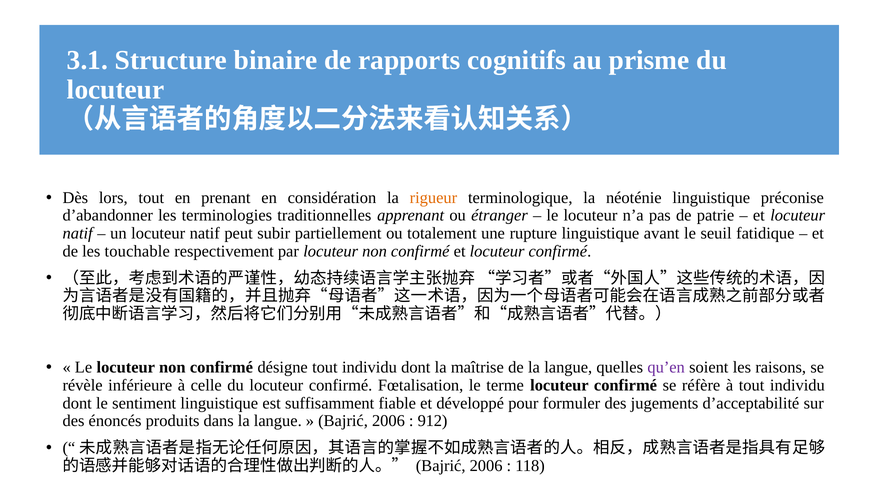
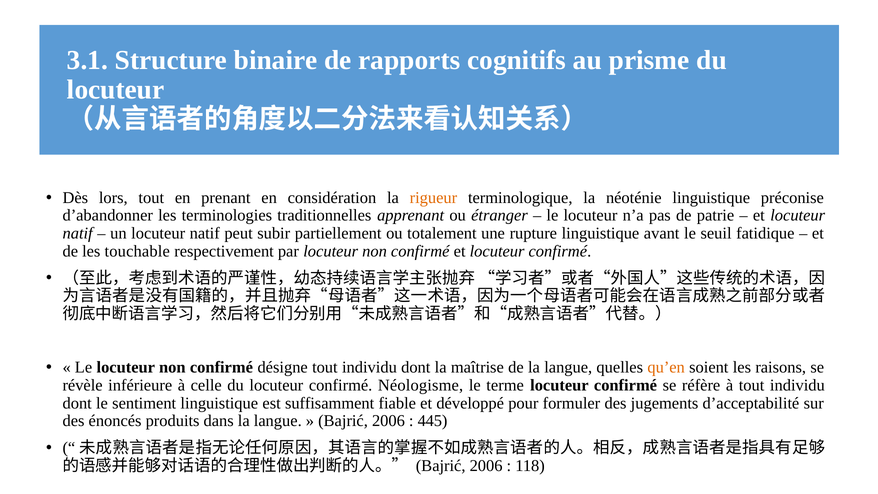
qu’en colour: purple -> orange (666, 367)
Fœtalisation: Fœtalisation -> Néologisme (421, 385)
912: 912 -> 445 (433, 421)
